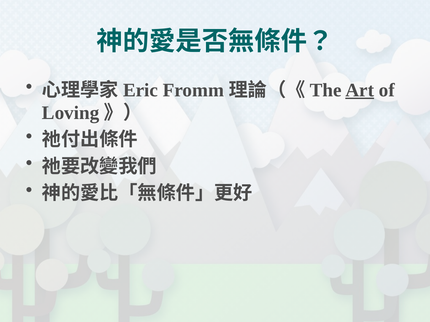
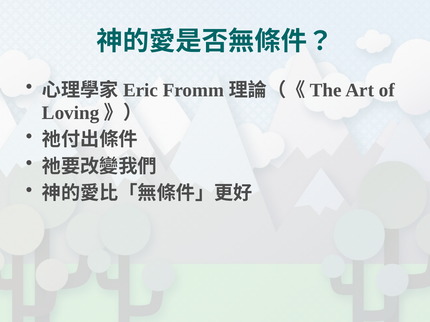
Art underline: present -> none (360, 90)
